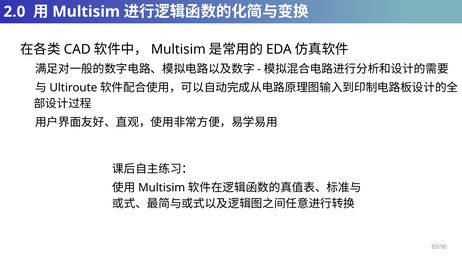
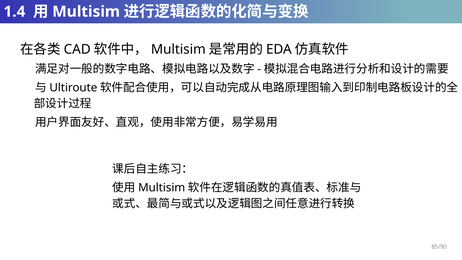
2.0: 2.0 -> 1.4 (14, 12)
